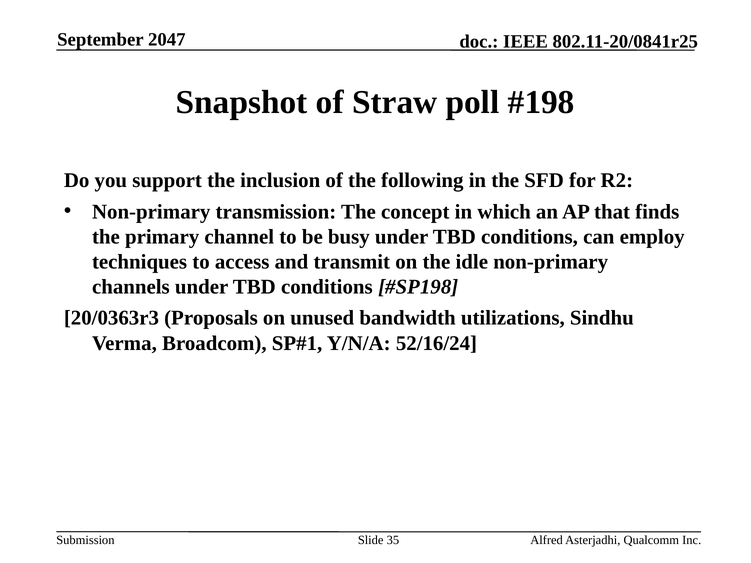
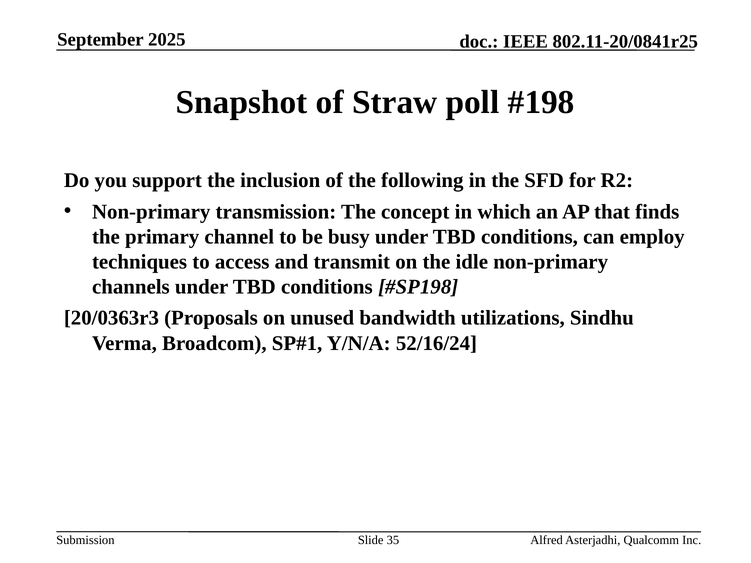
2047: 2047 -> 2025 (167, 40)
